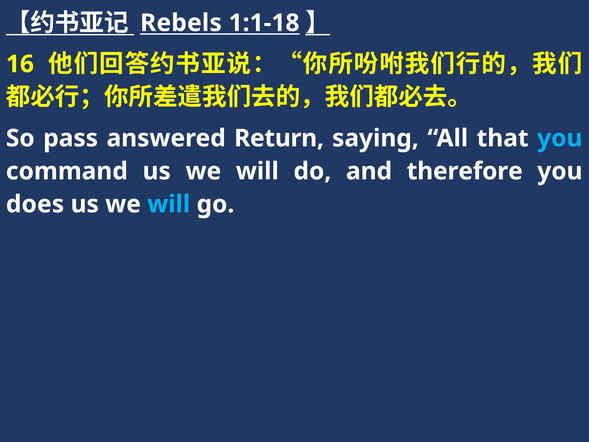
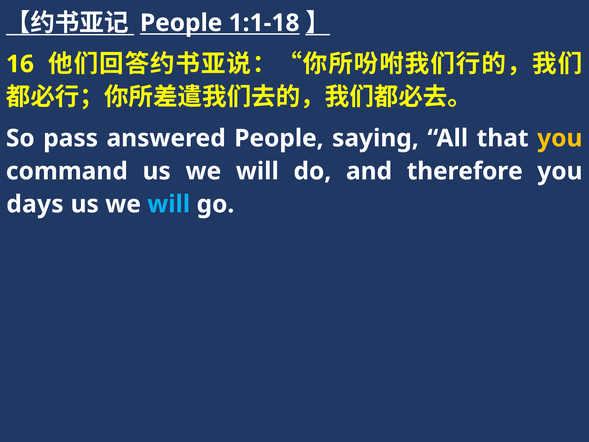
Rebels: Rebels -> People (181, 23)
answered Return: Return -> People (279, 138)
you colour: light blue -> yellow (560, 138)
does: does -> days (35, 204)
